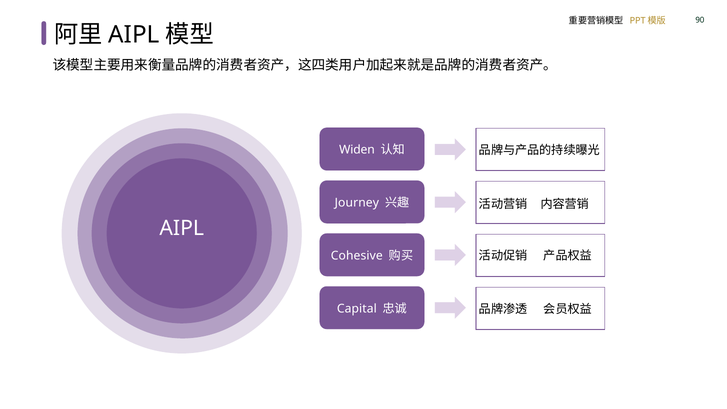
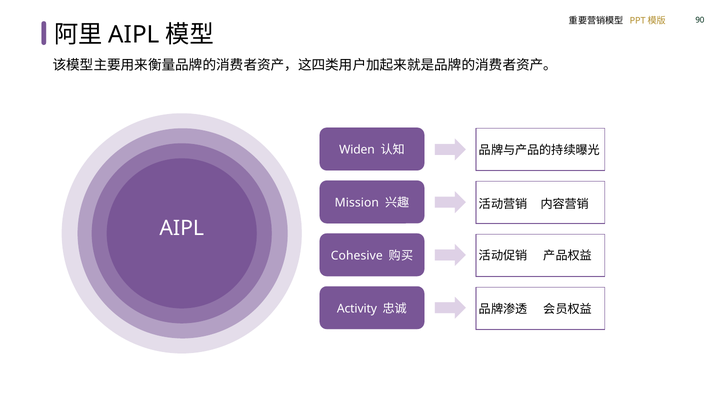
Journey: Journey -> Mission (357, 203)
Capital: Capital -> Activity (357, 308)
